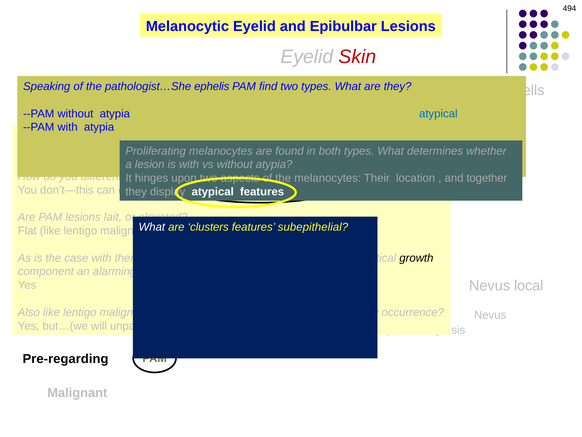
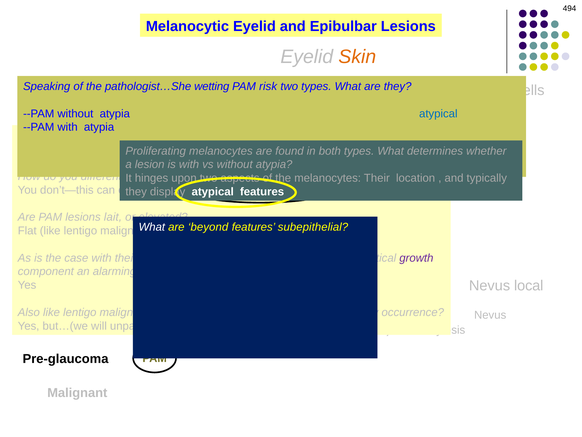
Skin colour: red -> orange (358, 57)
ephelis: ephelis -> wetting (212, 86)
PAM find: find -> risk (268, 86)
together: together -> typically (487, 178)
clusters: clusters -> beyond (208, 227)
growth colour: black -> purple (416, 258)
Pre-regarding: Pre-regarding -> Pre-glaucoma (66, 359)
